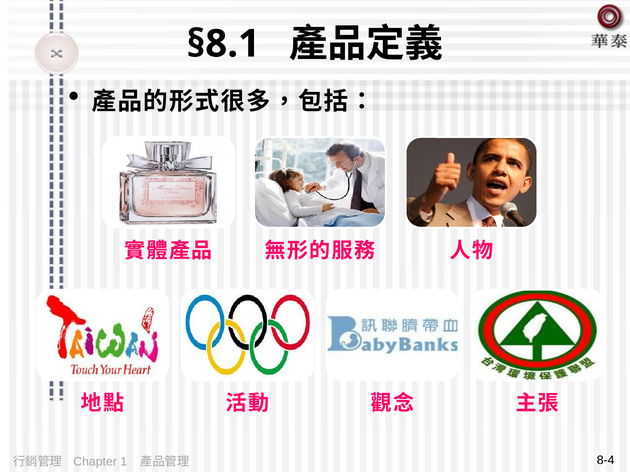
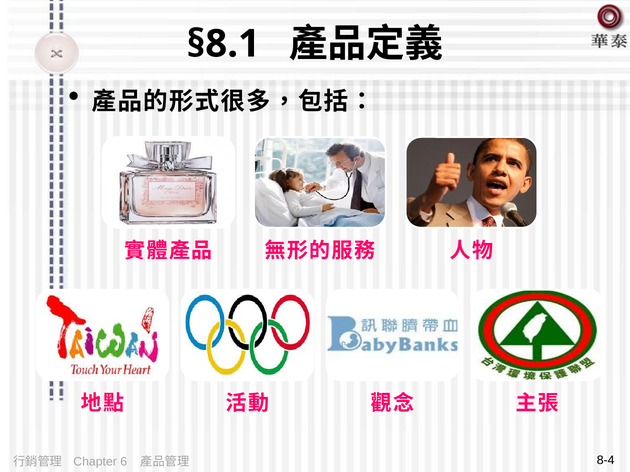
1: 1 -> 6 (124, 462)
